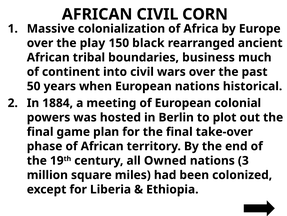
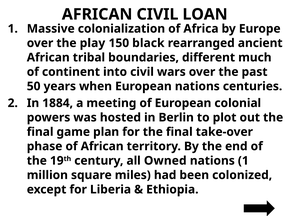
CORN: CORN -> LOAN (205, 14)
business: business -> different (209, 57)
historical: historical -> centuries (253, 86)
nations 3: 3 -> 1 (243, 160)
